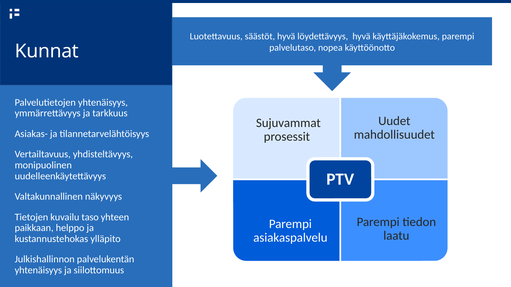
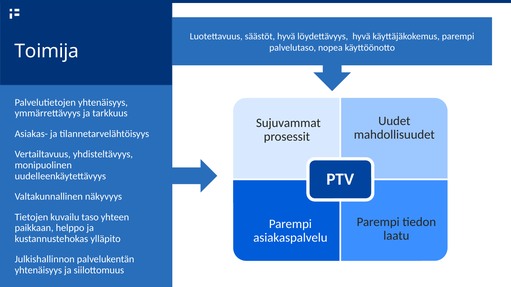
Kunnat: Kunnat -> Toimija (47, 51)
